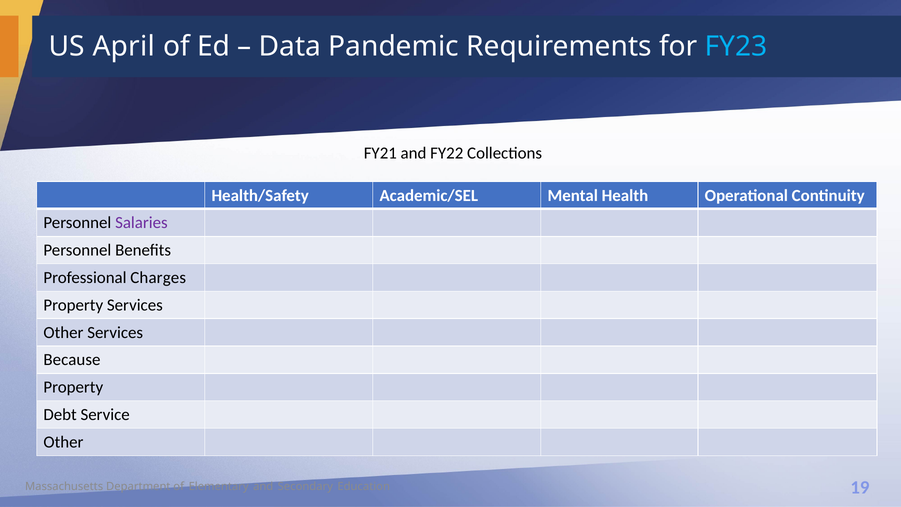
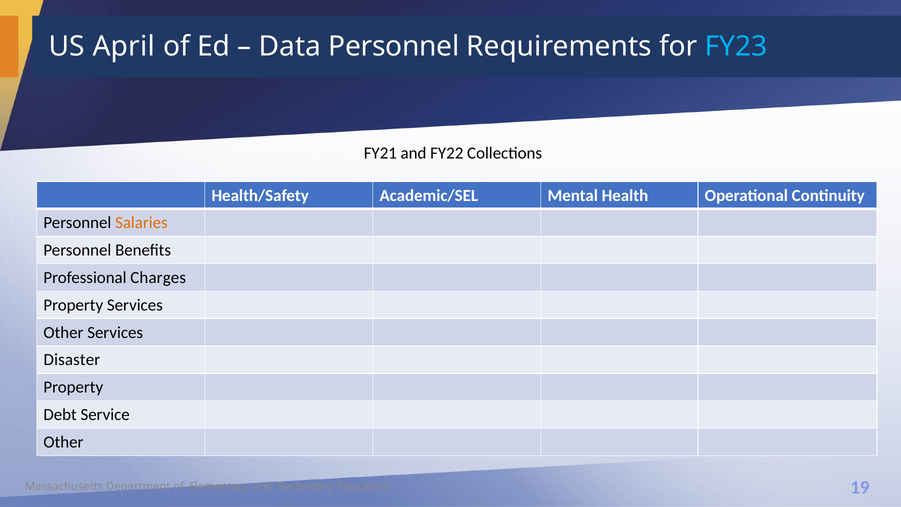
Data Pandemic: Pandemic -> Personnel (394, 46)
Salaries colour: purple -> orange (141, 223)
Because: Because -> Disaster (72, 360)
